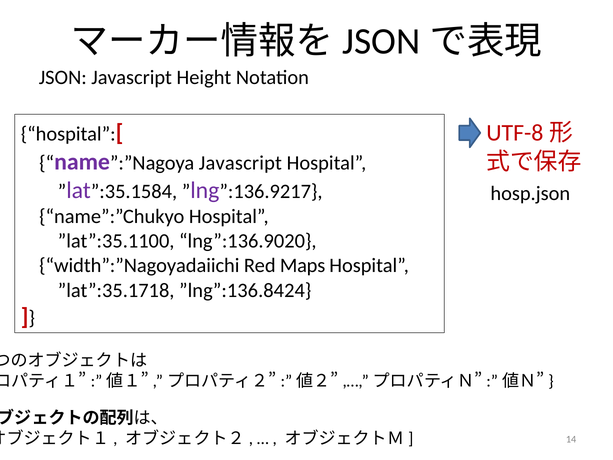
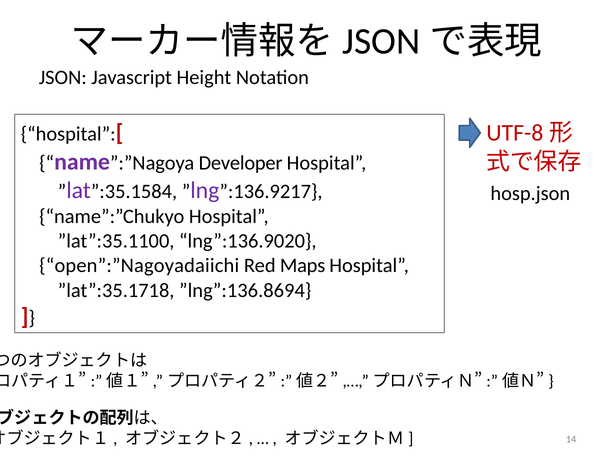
Javascript: Javascript -> Developer (241, 163)
width”:”Nagoyadaiichi: width”:”Nagoyadaiichi -> open”:”Nagoyadaiichi (139, 266)
”lng”:136.8424: ”lng”:136.8424 -> ”lng”:136.8694 (245, 290)
